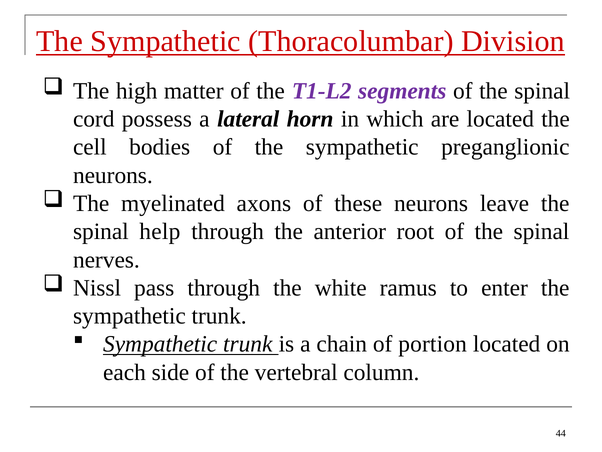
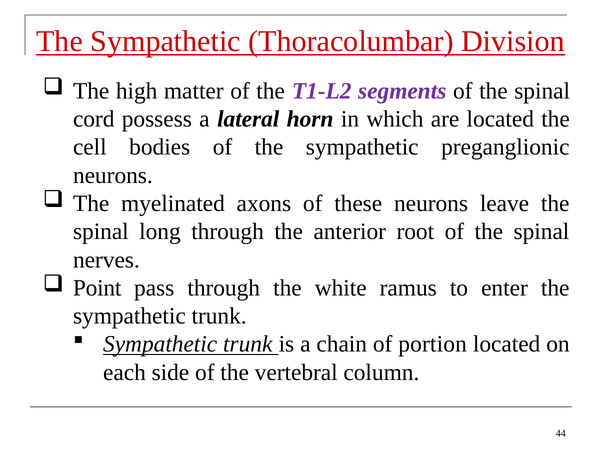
help: help -> long (160, 231)
Nissl: Nissl -> Point (97, 288)
